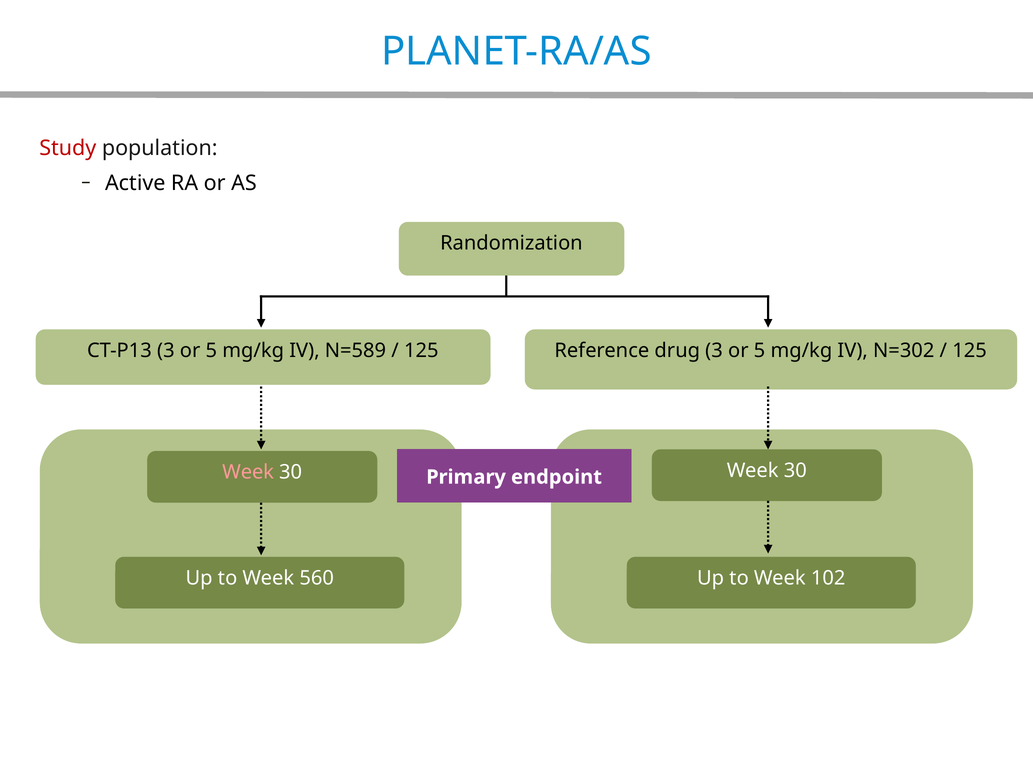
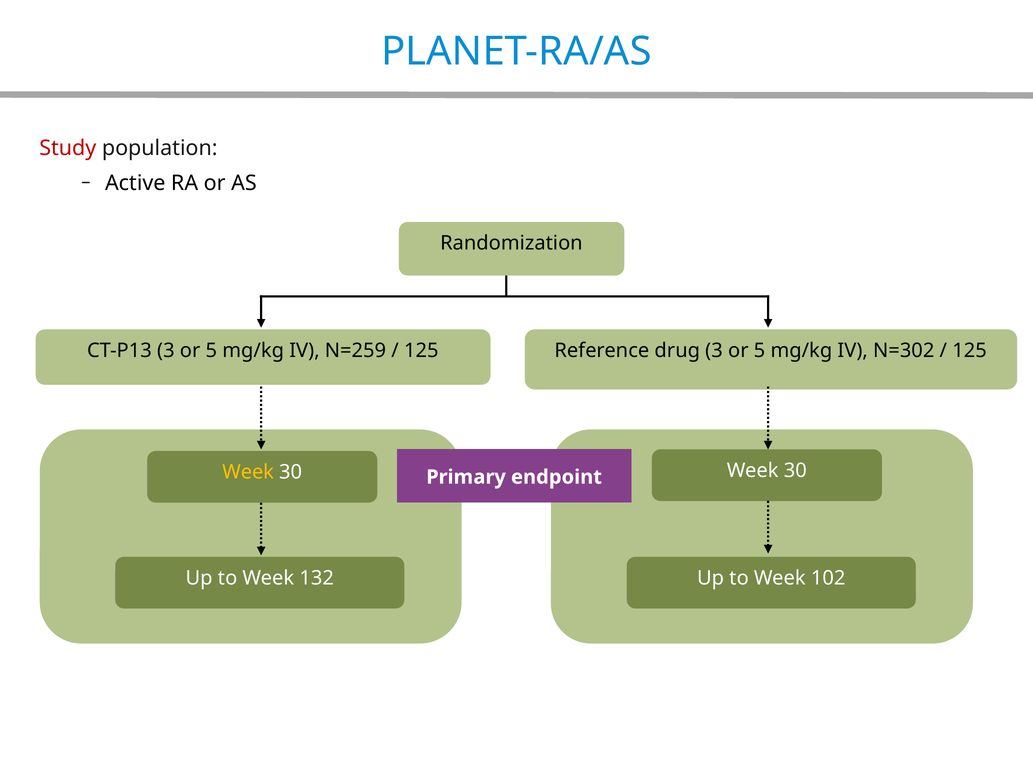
N=589: N=589 -> N=259 (355, 351)
Week colour: pink -> yellow (248, 472)
560: 560 -> 132 (317, 578)
